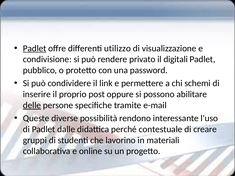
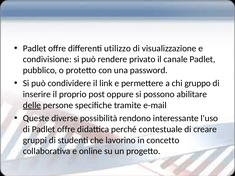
Padlet underline: present -> none (35, 48)
digitali: digitali -> canale (176, 59)
schemi: schemi -> gruppo (198, 83)
di Padlet dalle: dalle -> offre (66, 129)
materiali: materiali -> concetto (163, 140)
